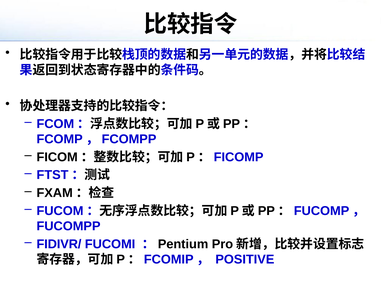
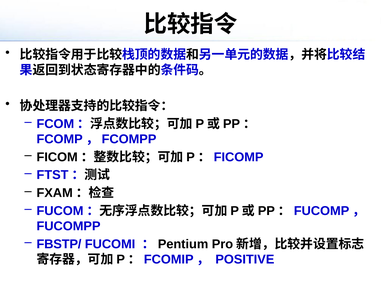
FIDIVR/: FIDIVR/ -> FBSTP/ (59, 244)
